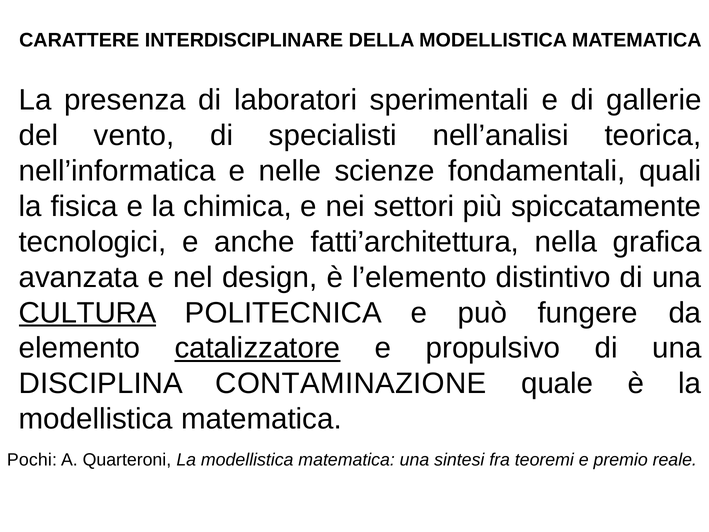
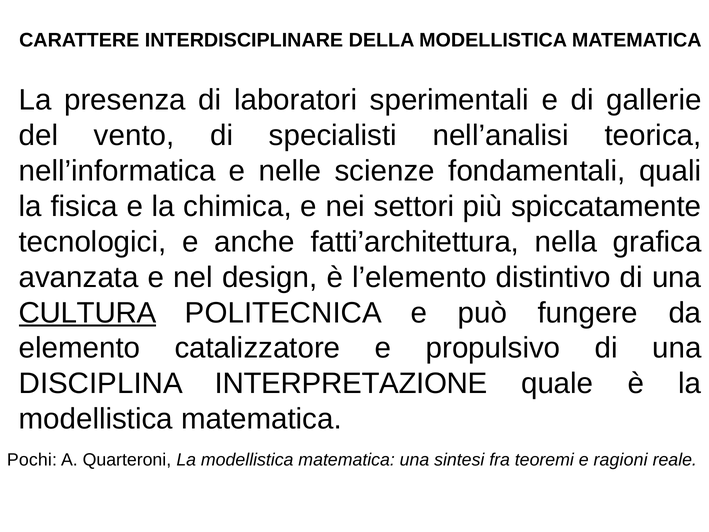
catalizzatore underline: present -> none (257, 348)
CONTAMINAZIONE: CONTAMINAZIONE -> INTERPRETAZIONE (351, 384)
premio: premio -> ragioni (621, 460)
